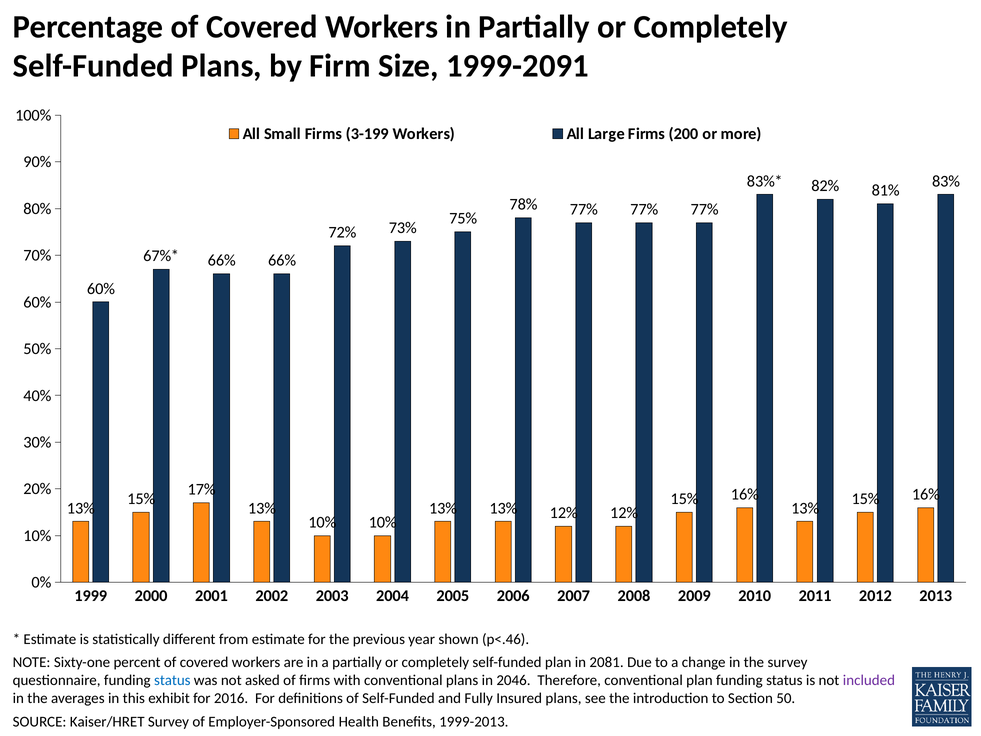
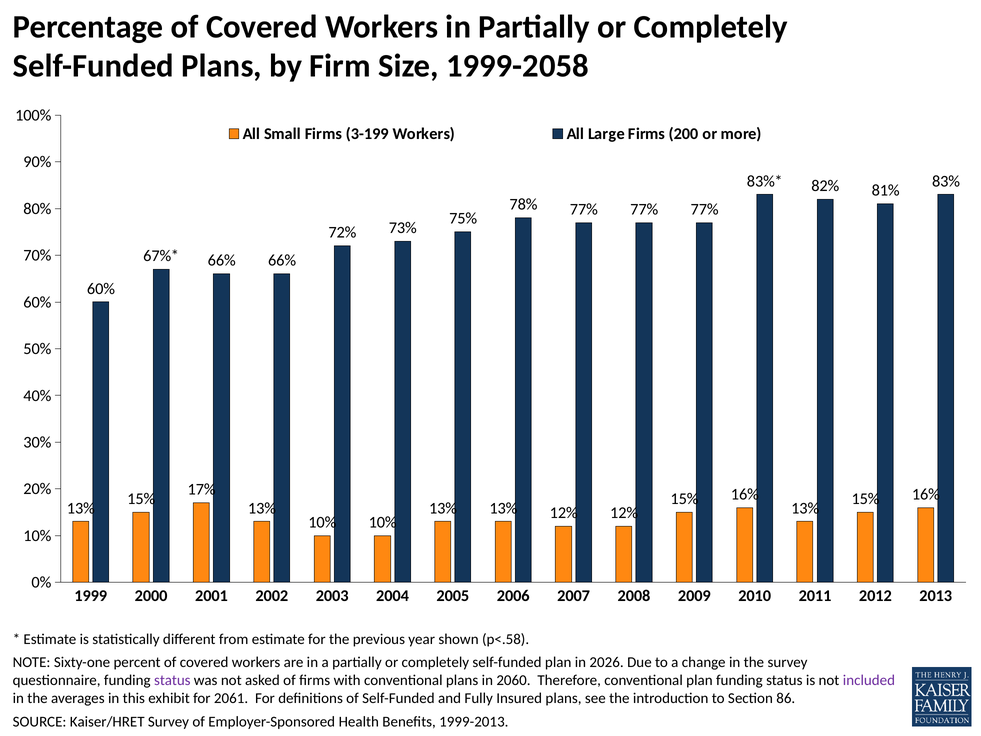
1999-2091: 1999-2091 -> 1999-2058 (517, 66)
p<.46: p<.46 -> p<.58 (506, 639)
2081: 2081 -> 2026 (607, 662)
status colour: blue -> purple (172, 680)
2046: 2046 -> 2060 (513, 680)
2016: 2016 -> 2061 (231, 698)
50: 50 -> 86 (786, 698)
